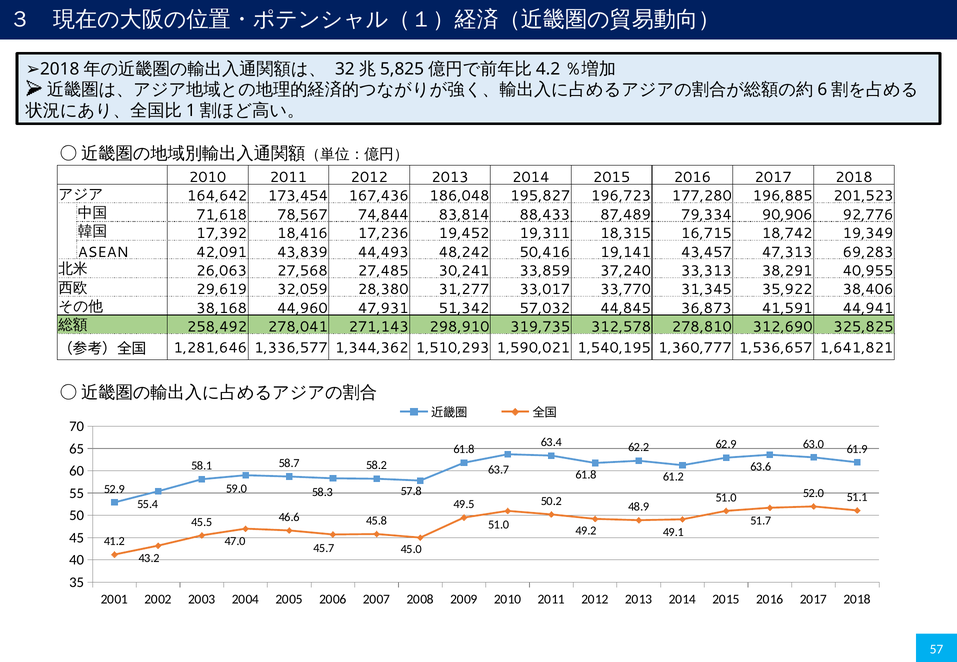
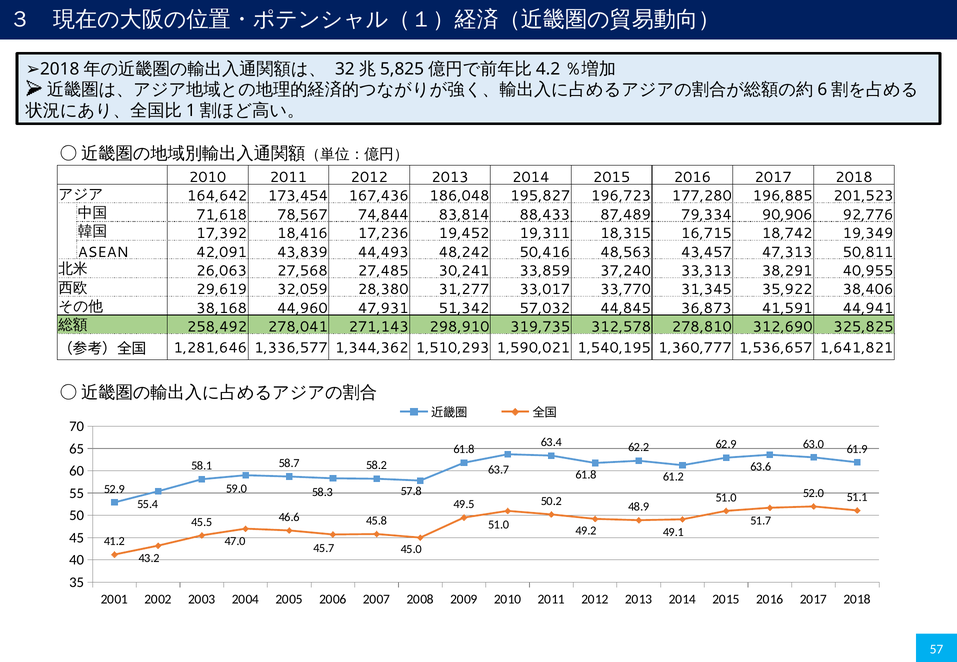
19,141: 19,141 -> 48,563 (626, 252)
69,283: 69,283 -> 50,811 (868, 252)
